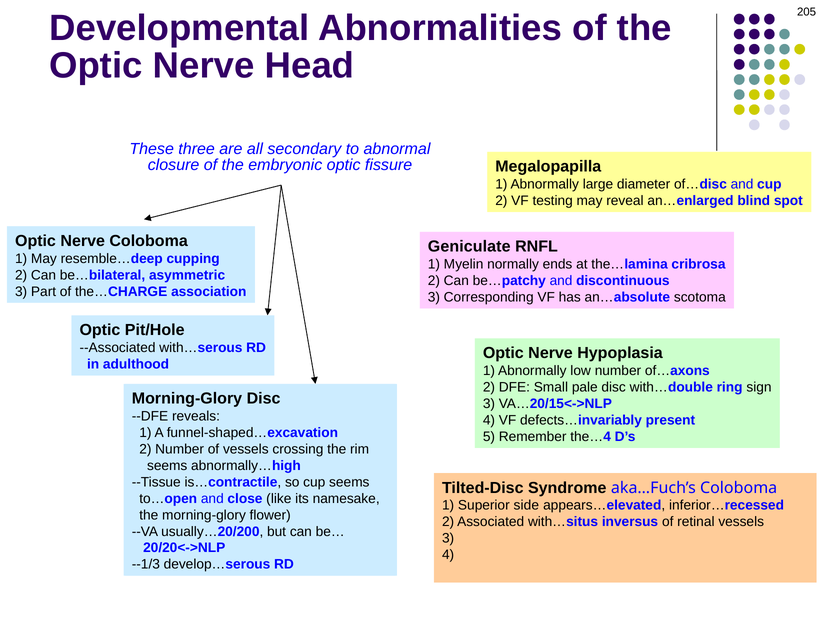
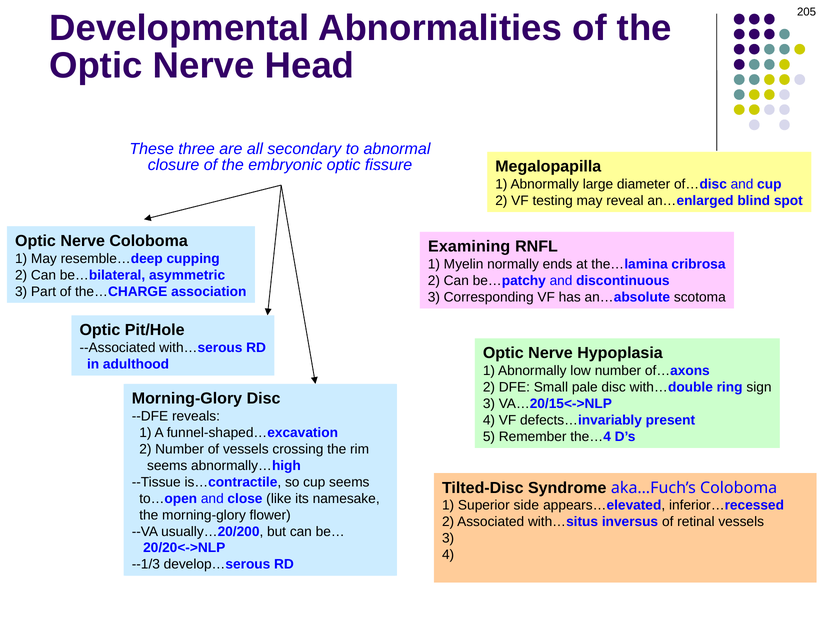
Geniculate: Geniculate -> Examining (469, 247)
